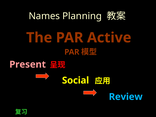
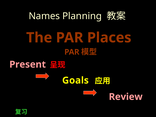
Active: Active -> Places (109, 38)
Social: Social -> Goals (75, 80)
Review colour: light blue -> pink (126, 97)
